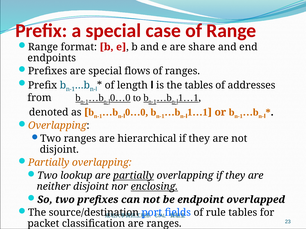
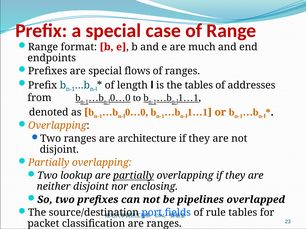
share: share -> much (202, 47)
hierarchical: hierarchical -> architecture (147, 139)
enclosing underline: present -> none (154, 187)
endpoint: endpoint -> pipelines (201, 200)
